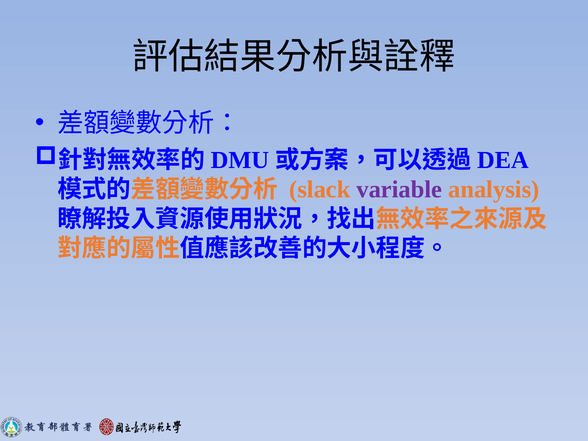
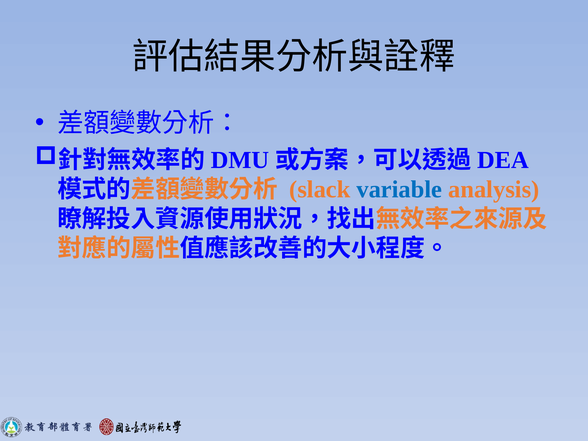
variable colour: purple -> blue (399, 190)
